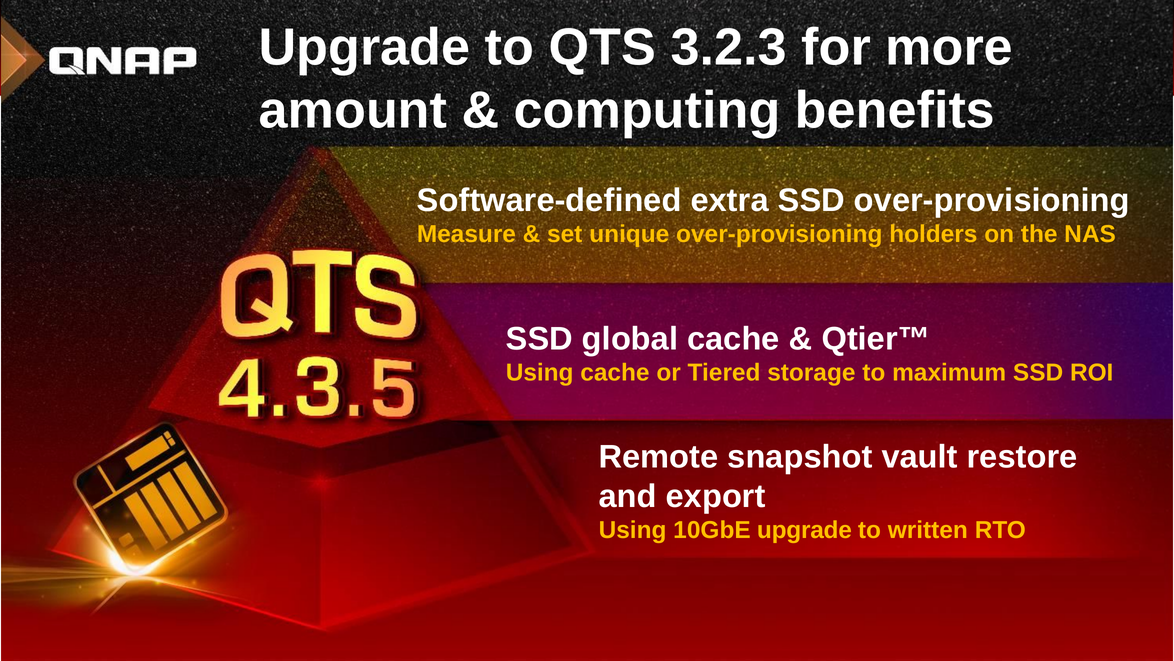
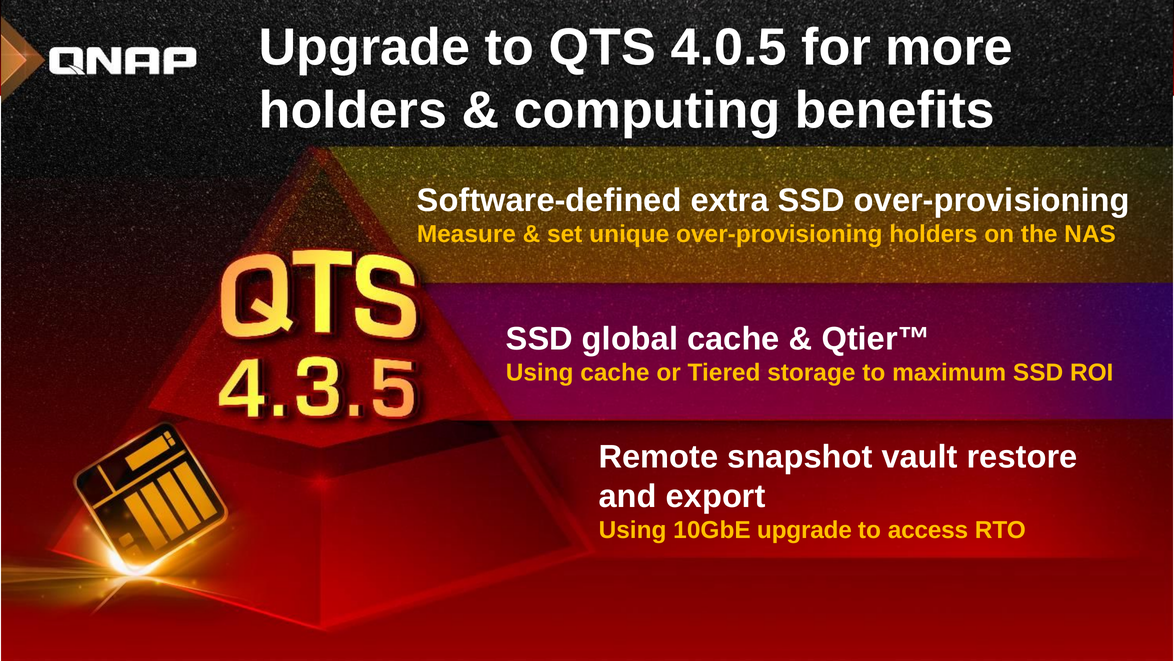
3.2.3: 3.2.3 -> 4.0.5 (729, 48)
amount: amount -> holders (353, 110)
written: written -> access (928, 530)
